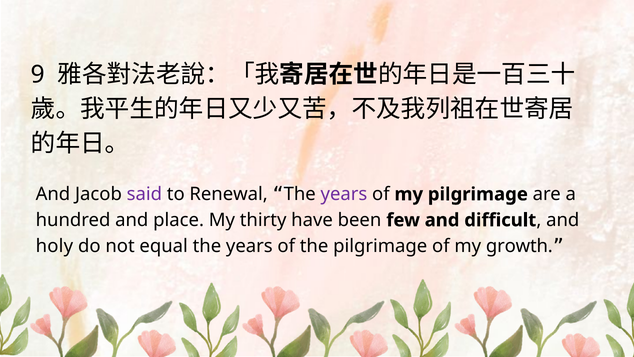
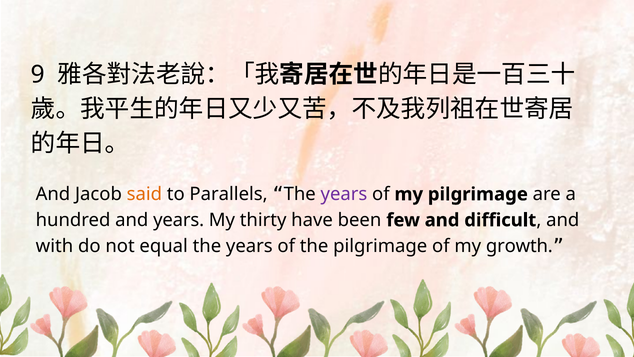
said colour: purple -> orange (144, 194)
Renewal: Renewal -> Parallels (229, 194)
and place: place -> years (179, 220)
holy: holy -> with (54, 246)
